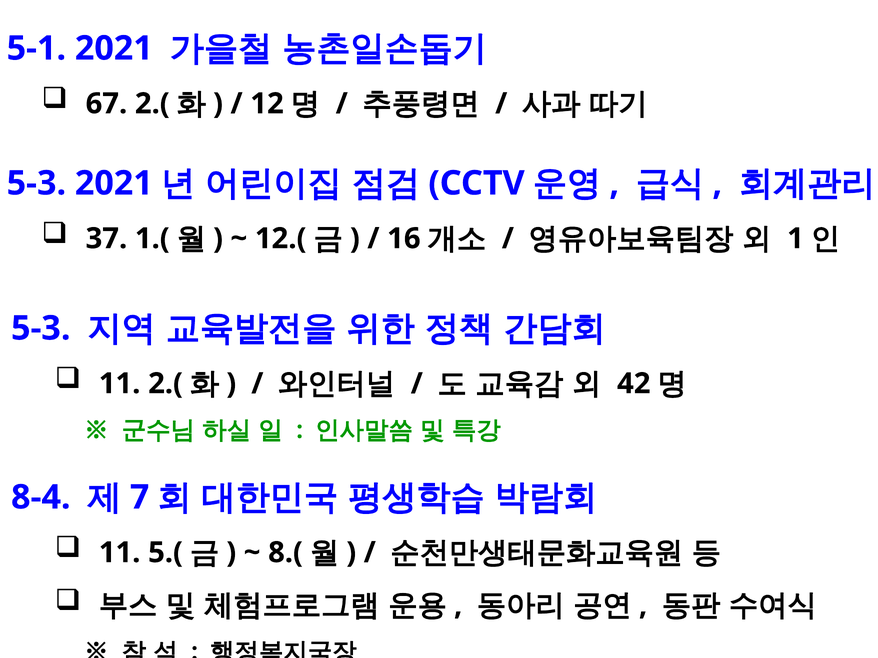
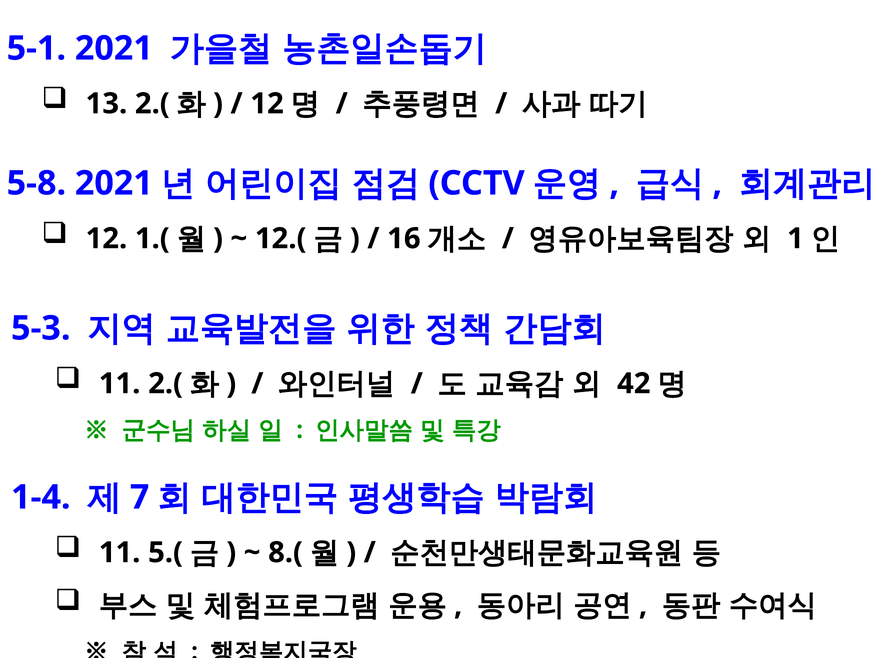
67: 67 -> 13 (106, 104)
5-3: 5-3 -> 5-8 (36, 183)
37: 37 -> 12 (106, 239)
8-4: 8-4 -> 1-4 (41, 498)
